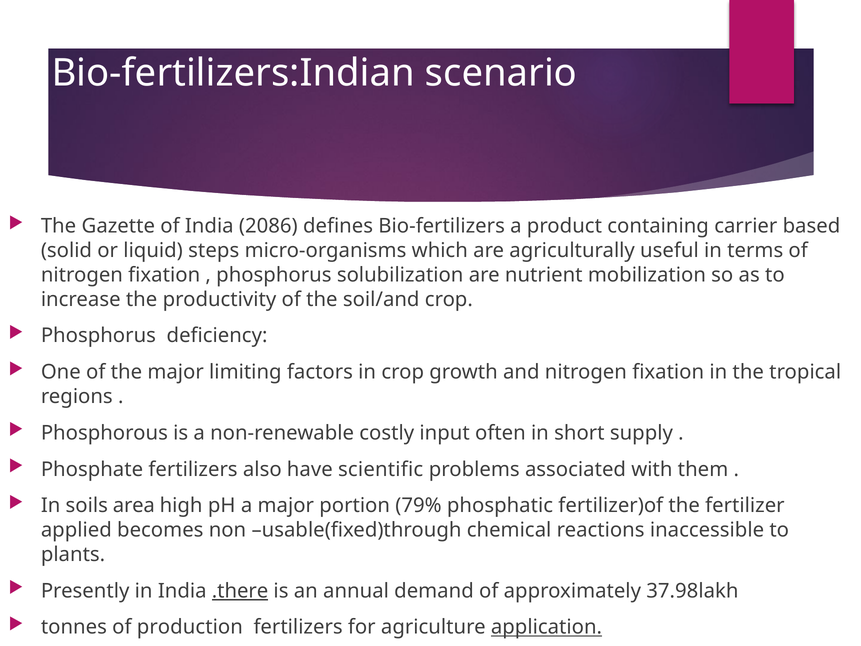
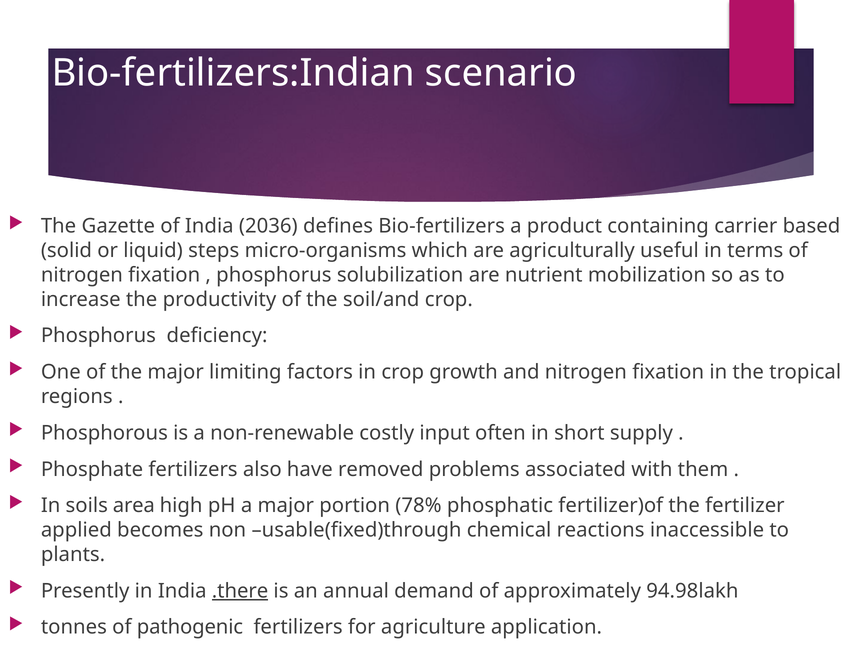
2086: 2086 -> 2036 (268, 226)
scientific: scientific -> removed (381, 469)
79%: 79% -> 78% (418, 505)
37.98lakh: 37.98lakh -> 94.98lakh (692, 591)
production: production -> pathogenic (190, 627)
application underline: present -> none (546, 627)
